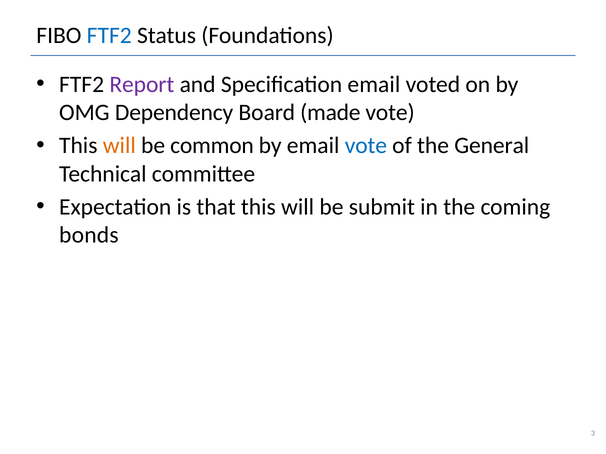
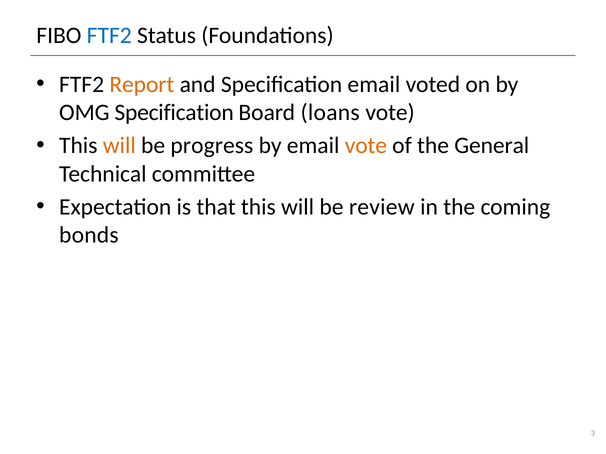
Report colour: purple -> orange (142, 84)
OMG Dependency: Dependency -> Specification (174, 113)
made: made -> loans (330, 113)
common: common -> progress (212, 146)
vote colour: blue -> orange (366, 146)
submit: submit -> review (382, 207)
